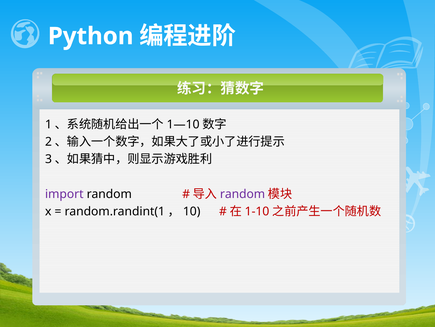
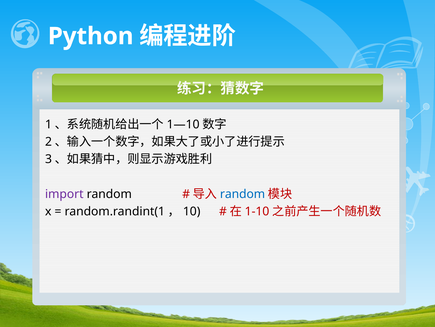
random colour: purple -> blue (243, 194)
